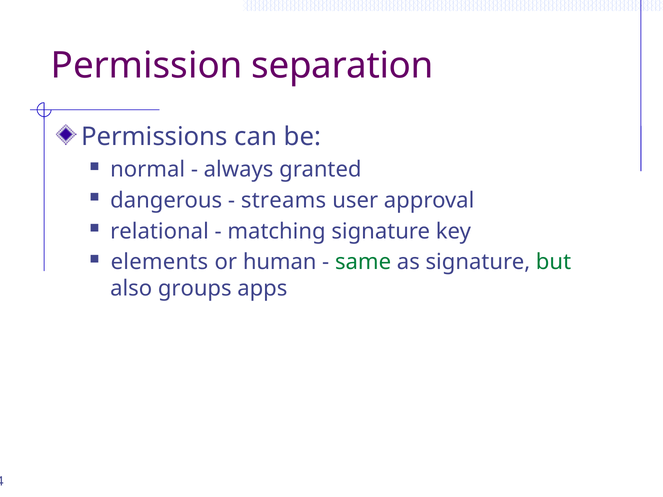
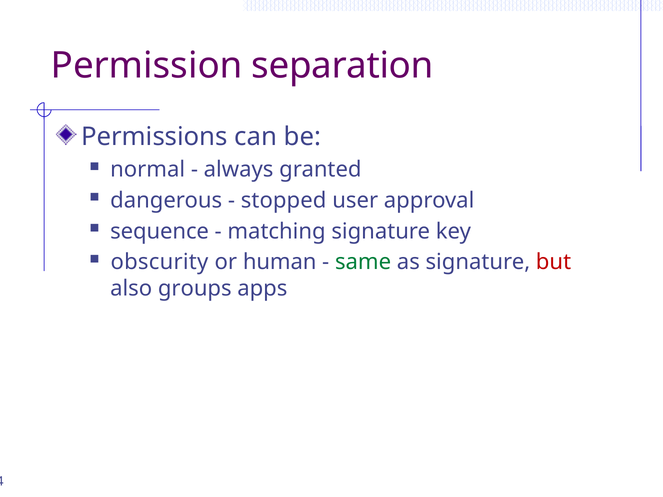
streams: streams -> stopped (284, 200)
relational: relational -> sequence (160, 231)
elements: elements -> obscurity (159, 262)
but colour: green -> red (553, 262)
